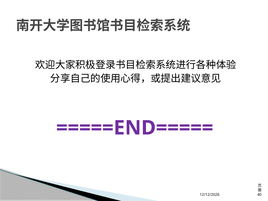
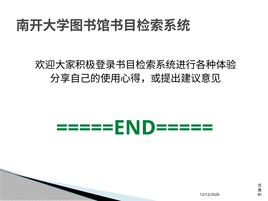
=====END===== colour: purple -> green (135, 128)
